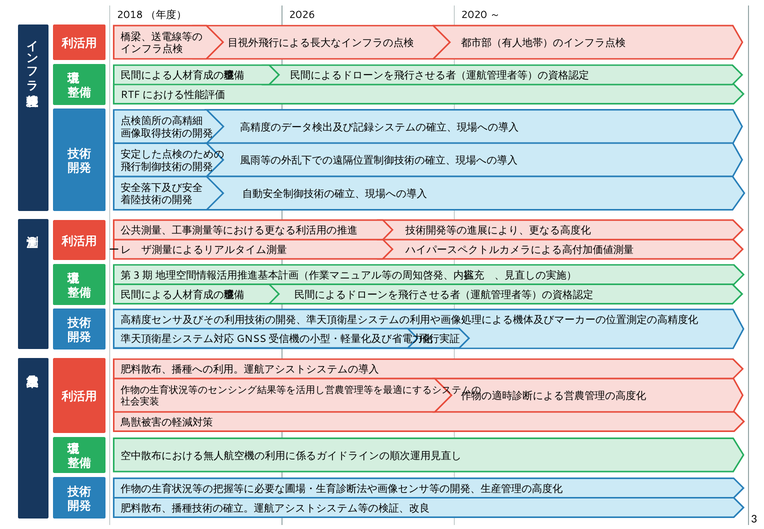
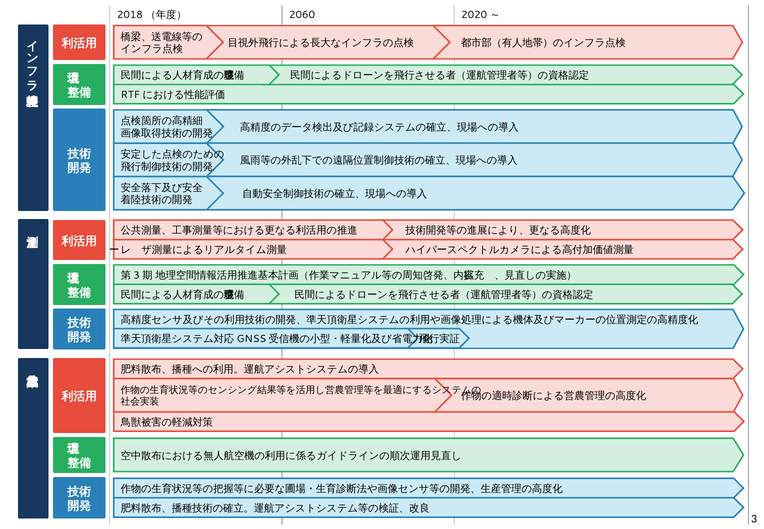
2026: 2026 -> 2060 (302, 15)
